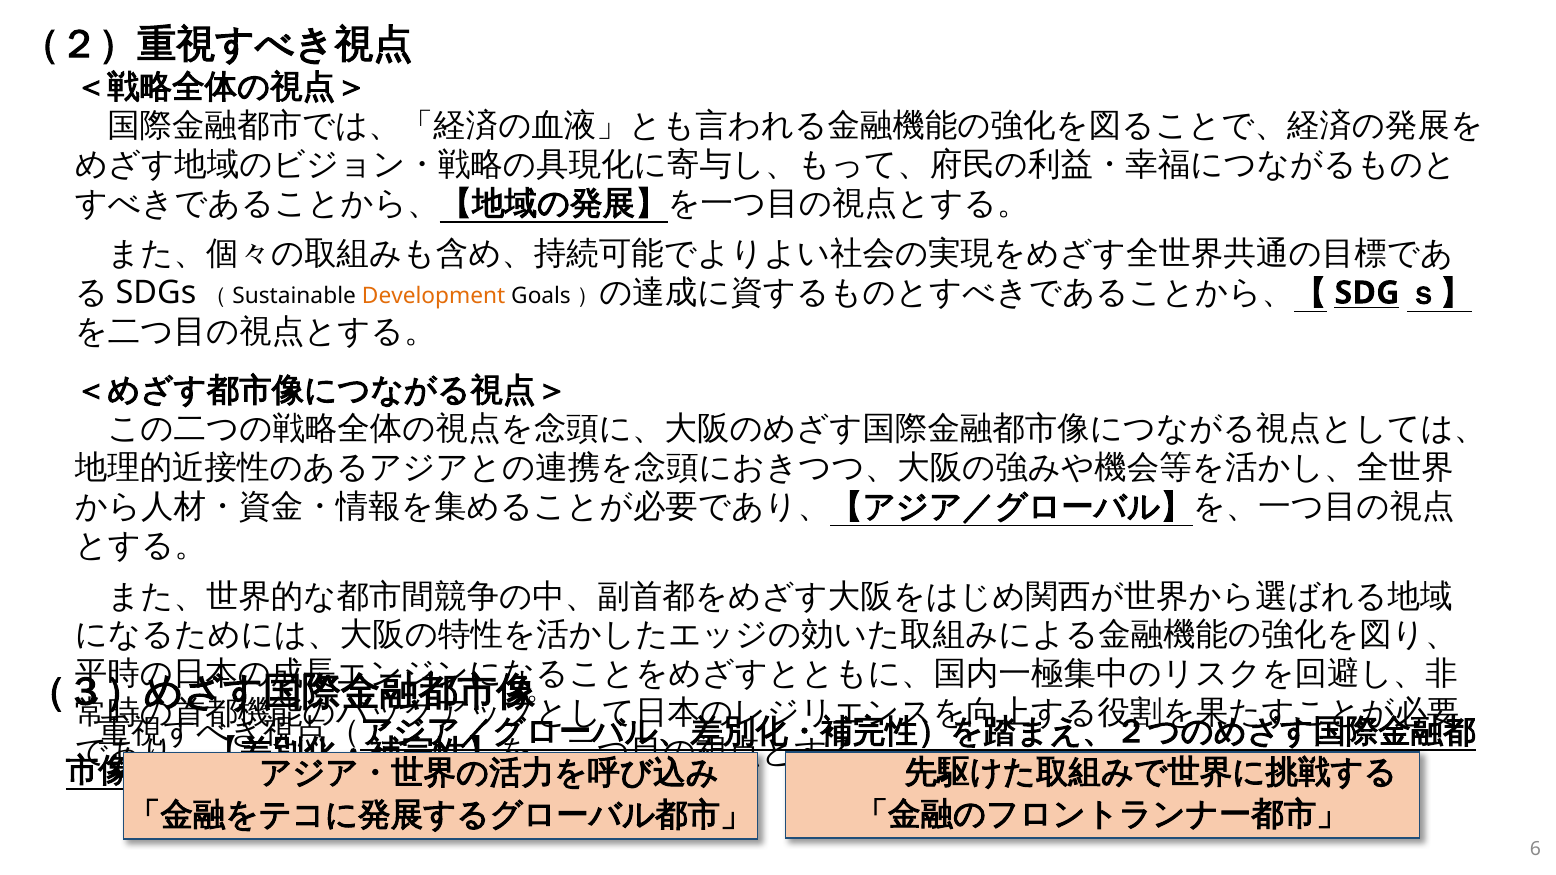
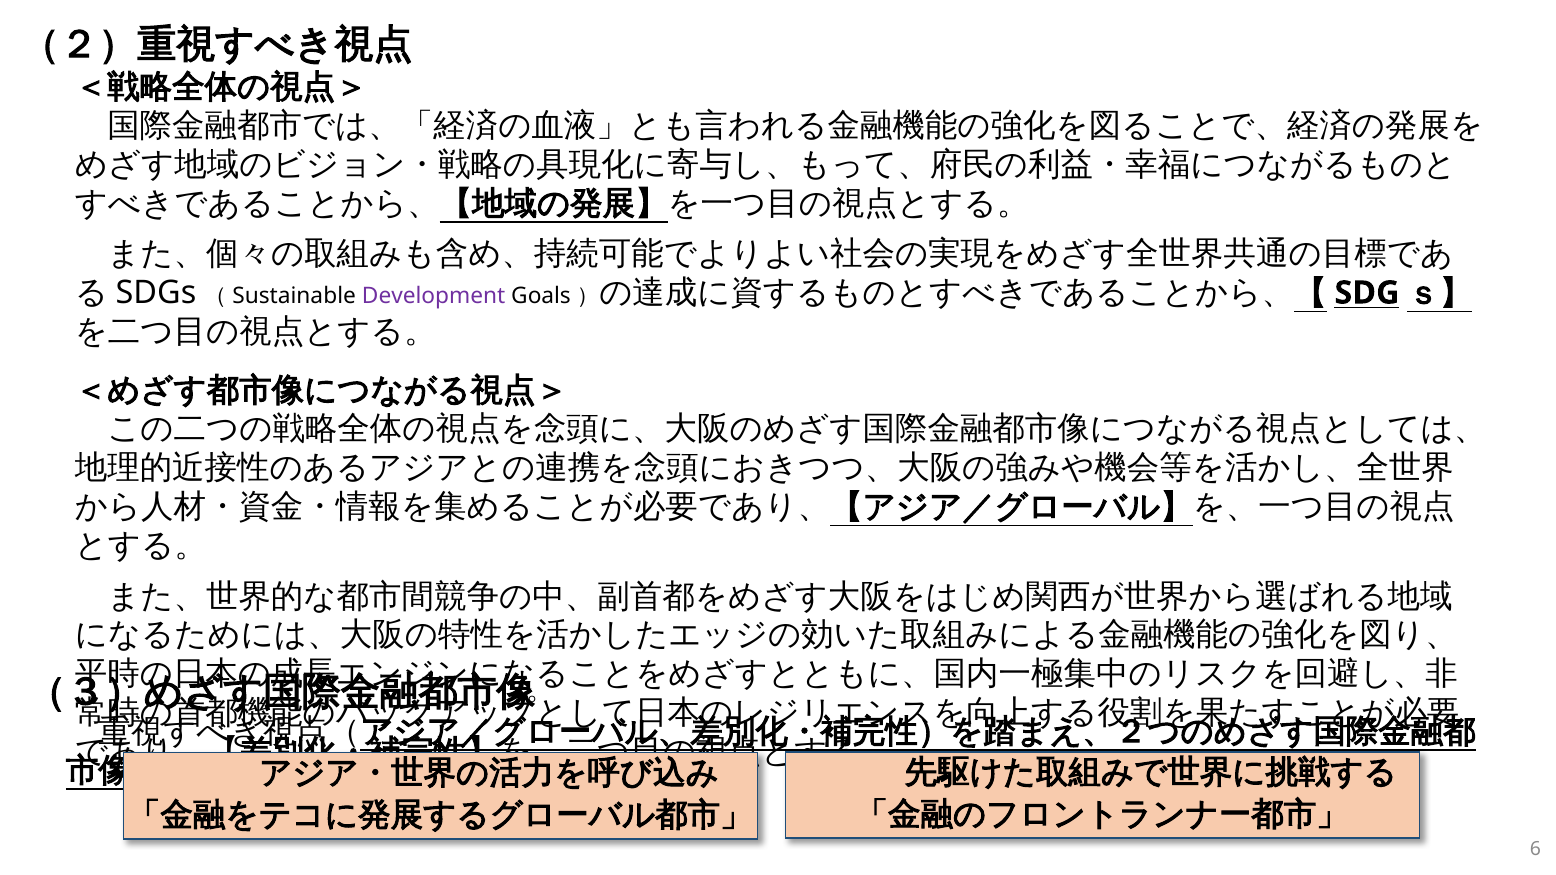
Development colour: orange -> purple (434, 296)
